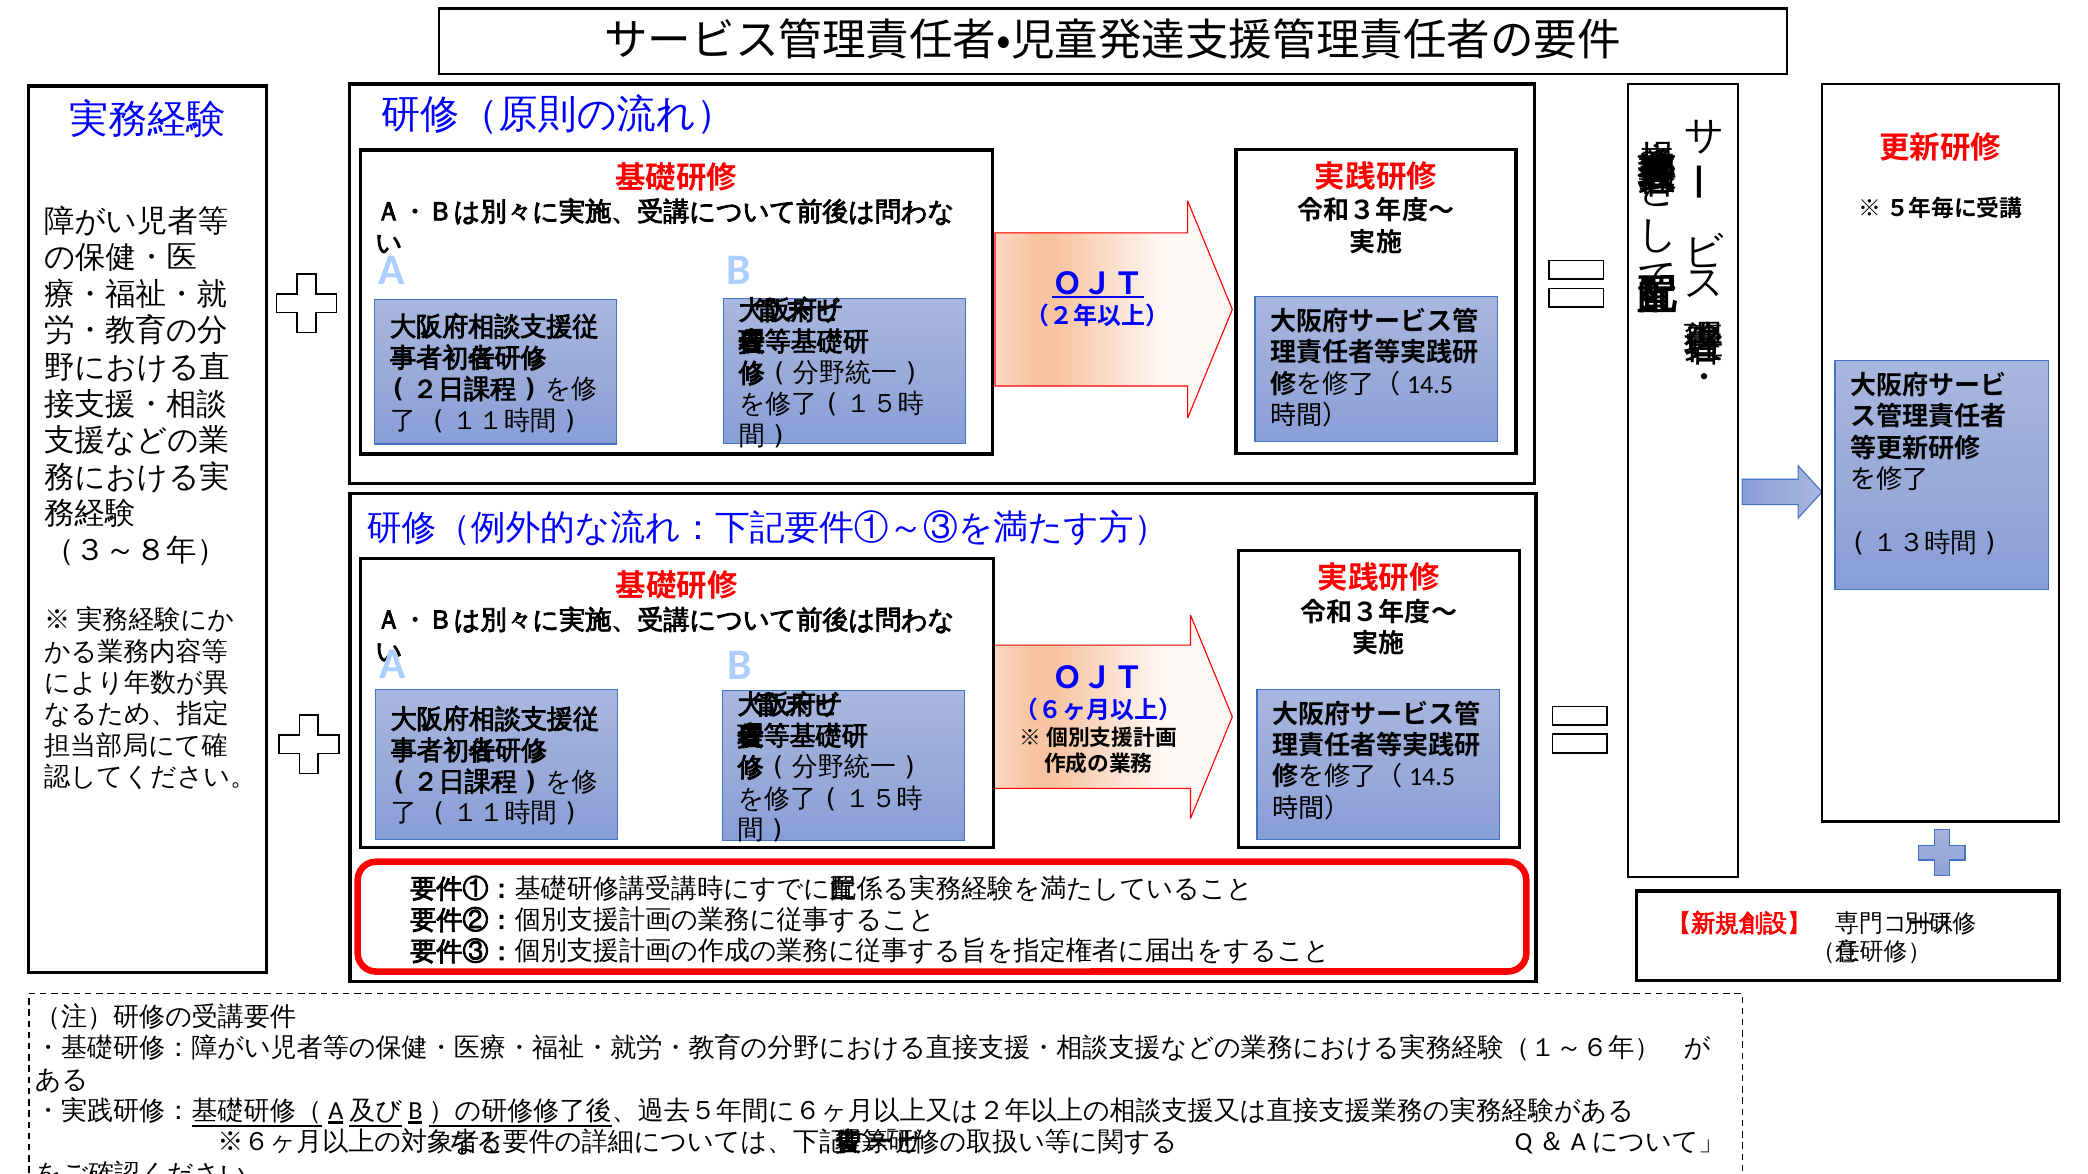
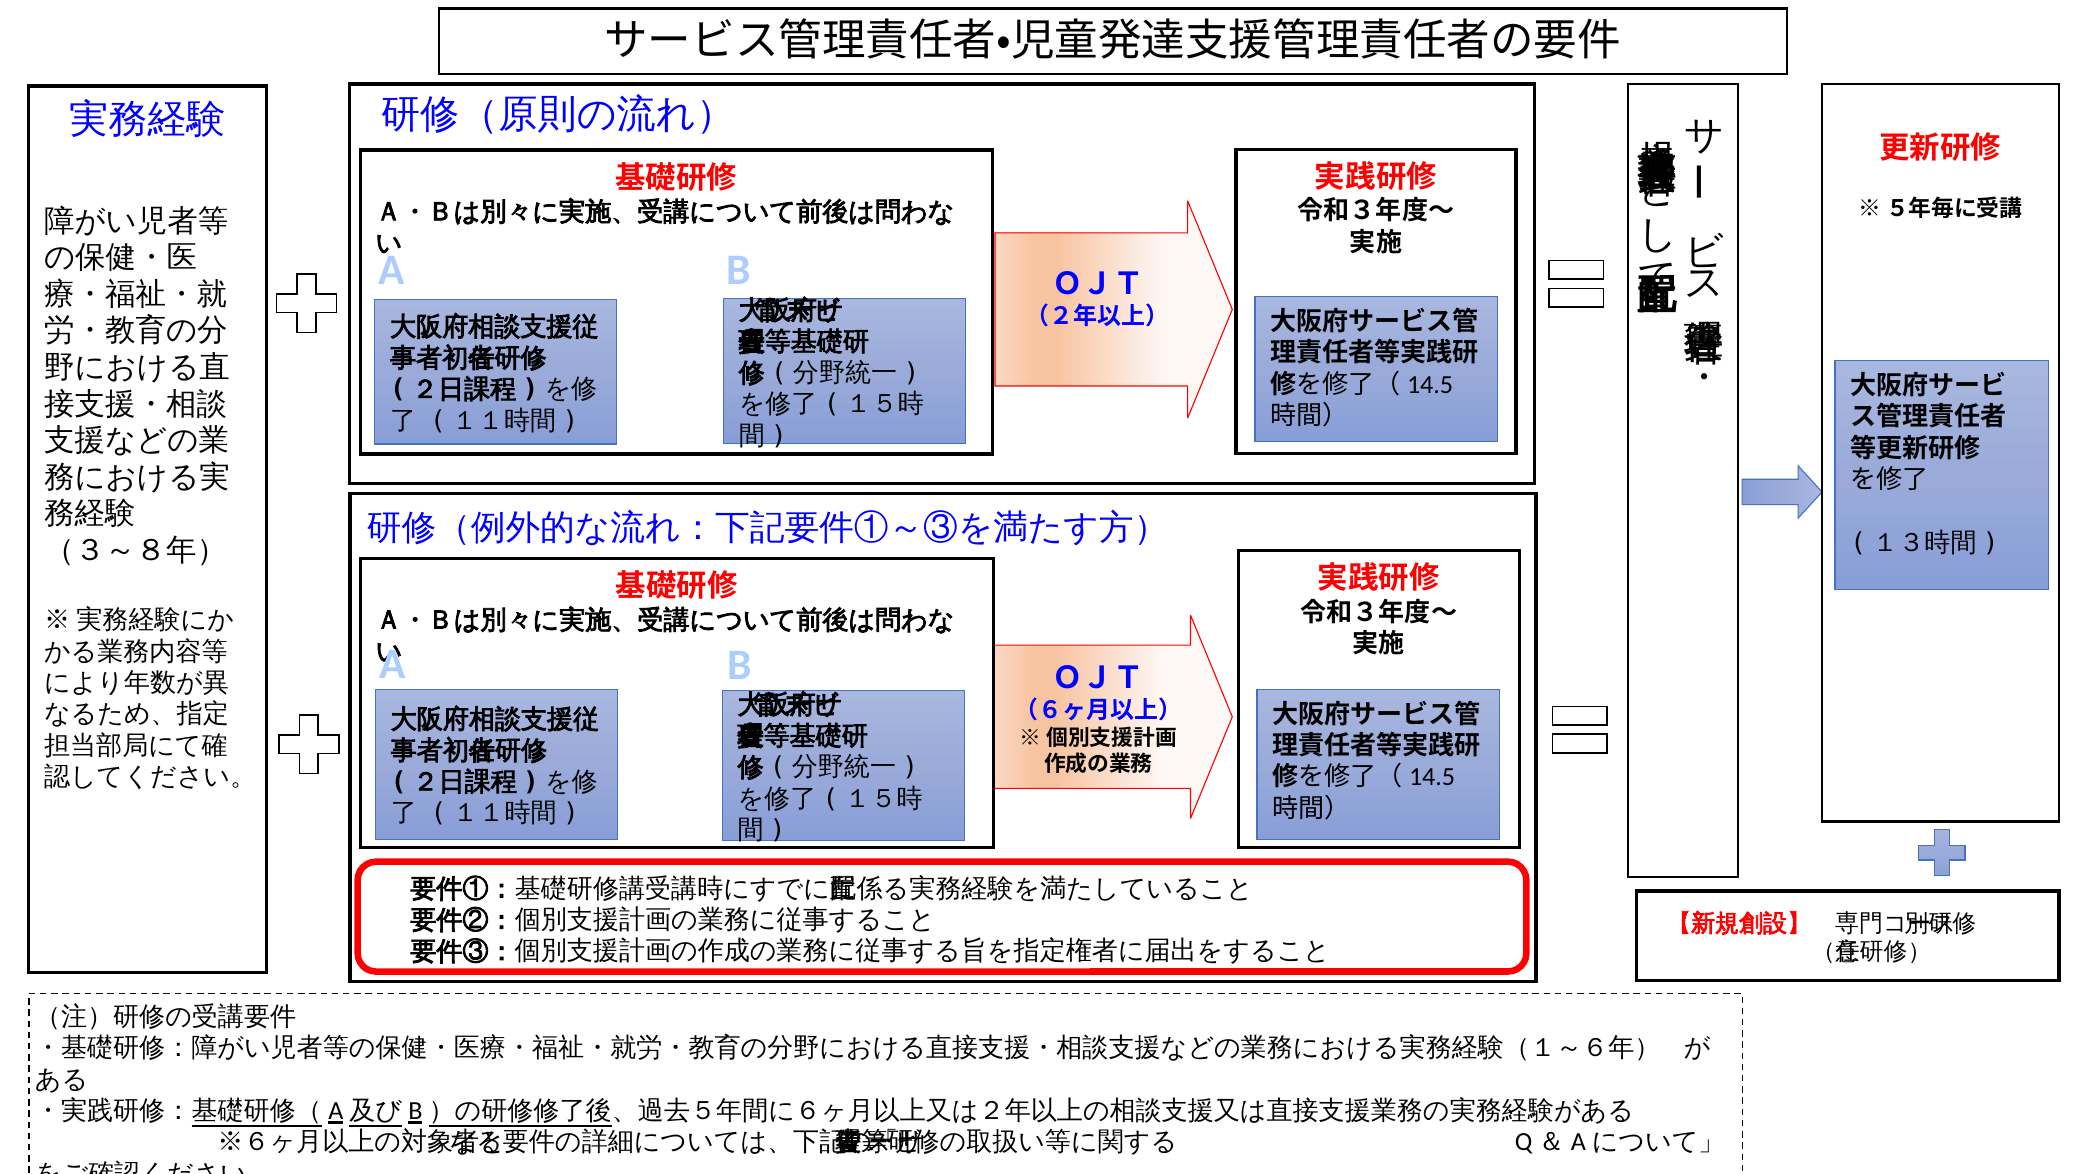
ＯＪＴ underline: present -> none (1098, 284)
